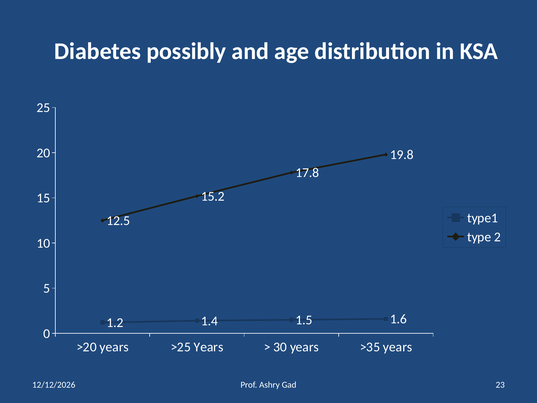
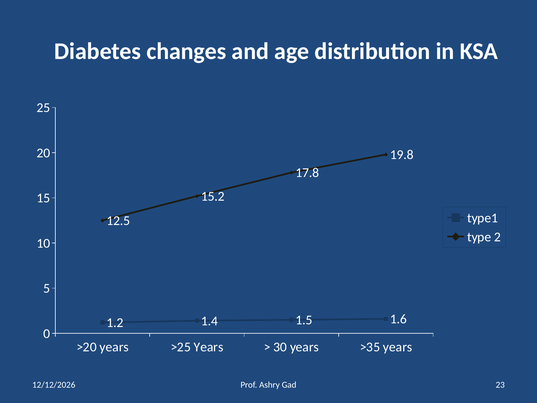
possibly: possibly -> changes (186, 51)
